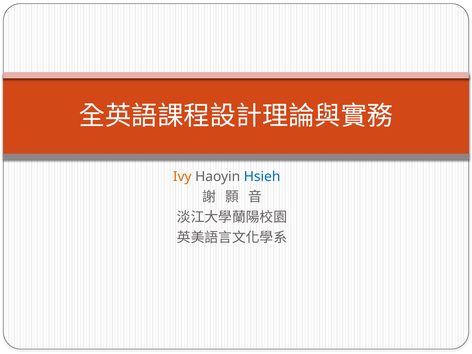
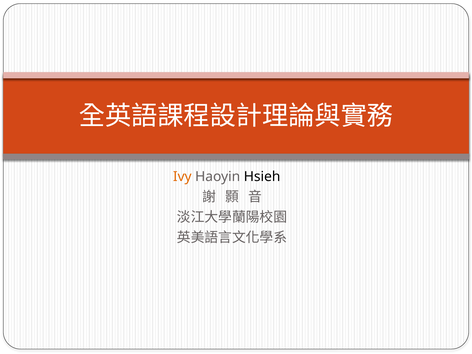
Hsieh colour: blue -> black (262, 177)
